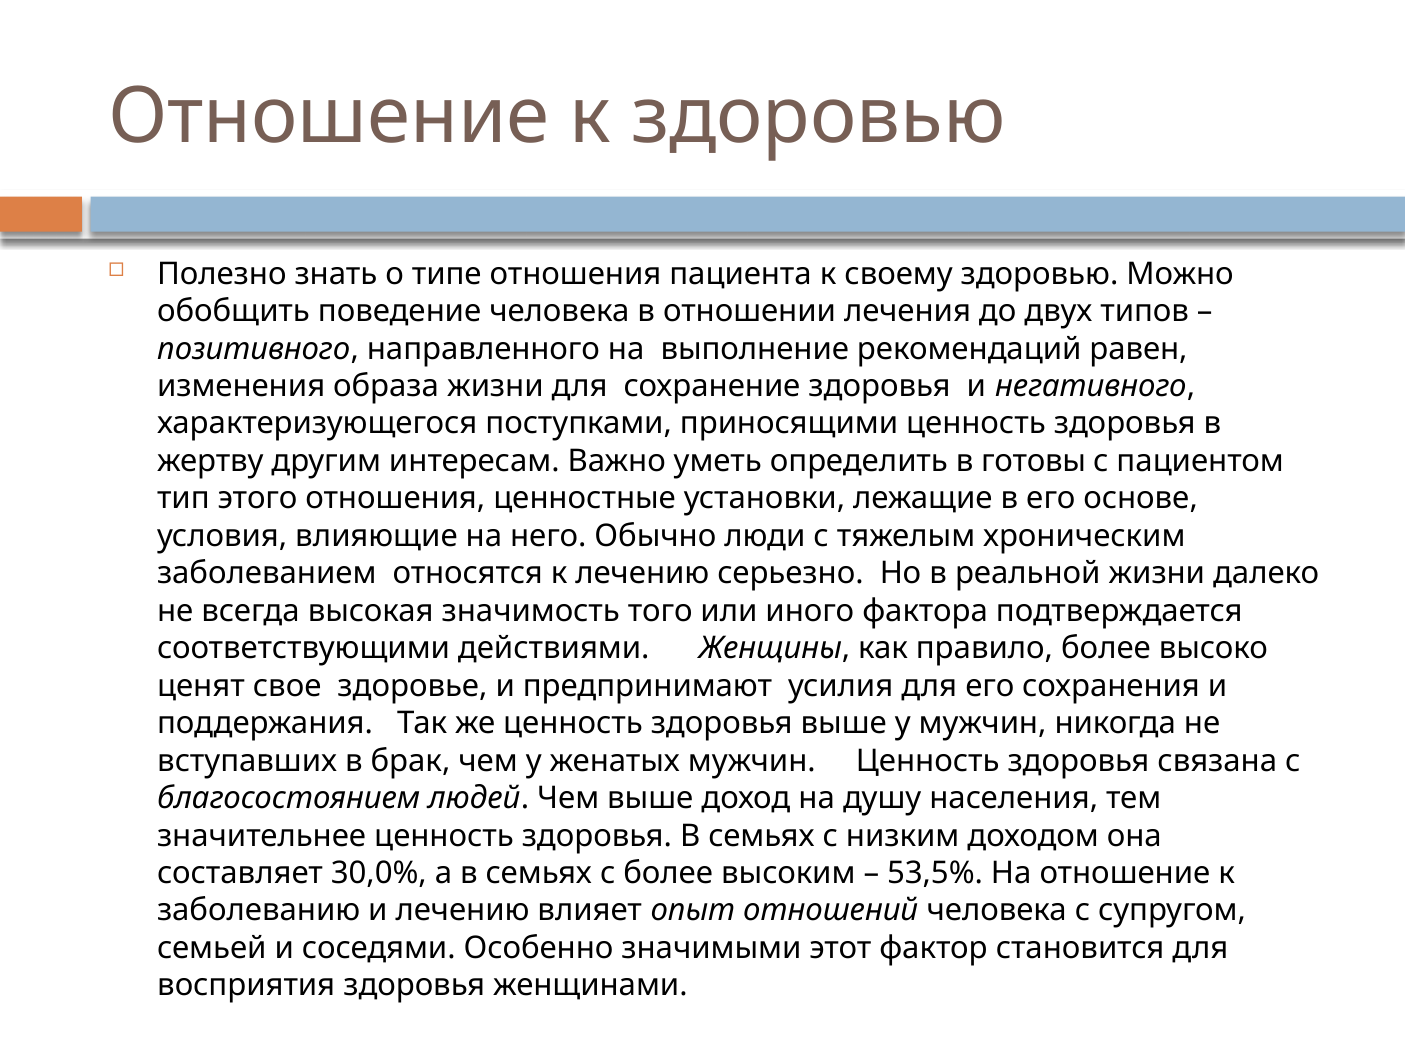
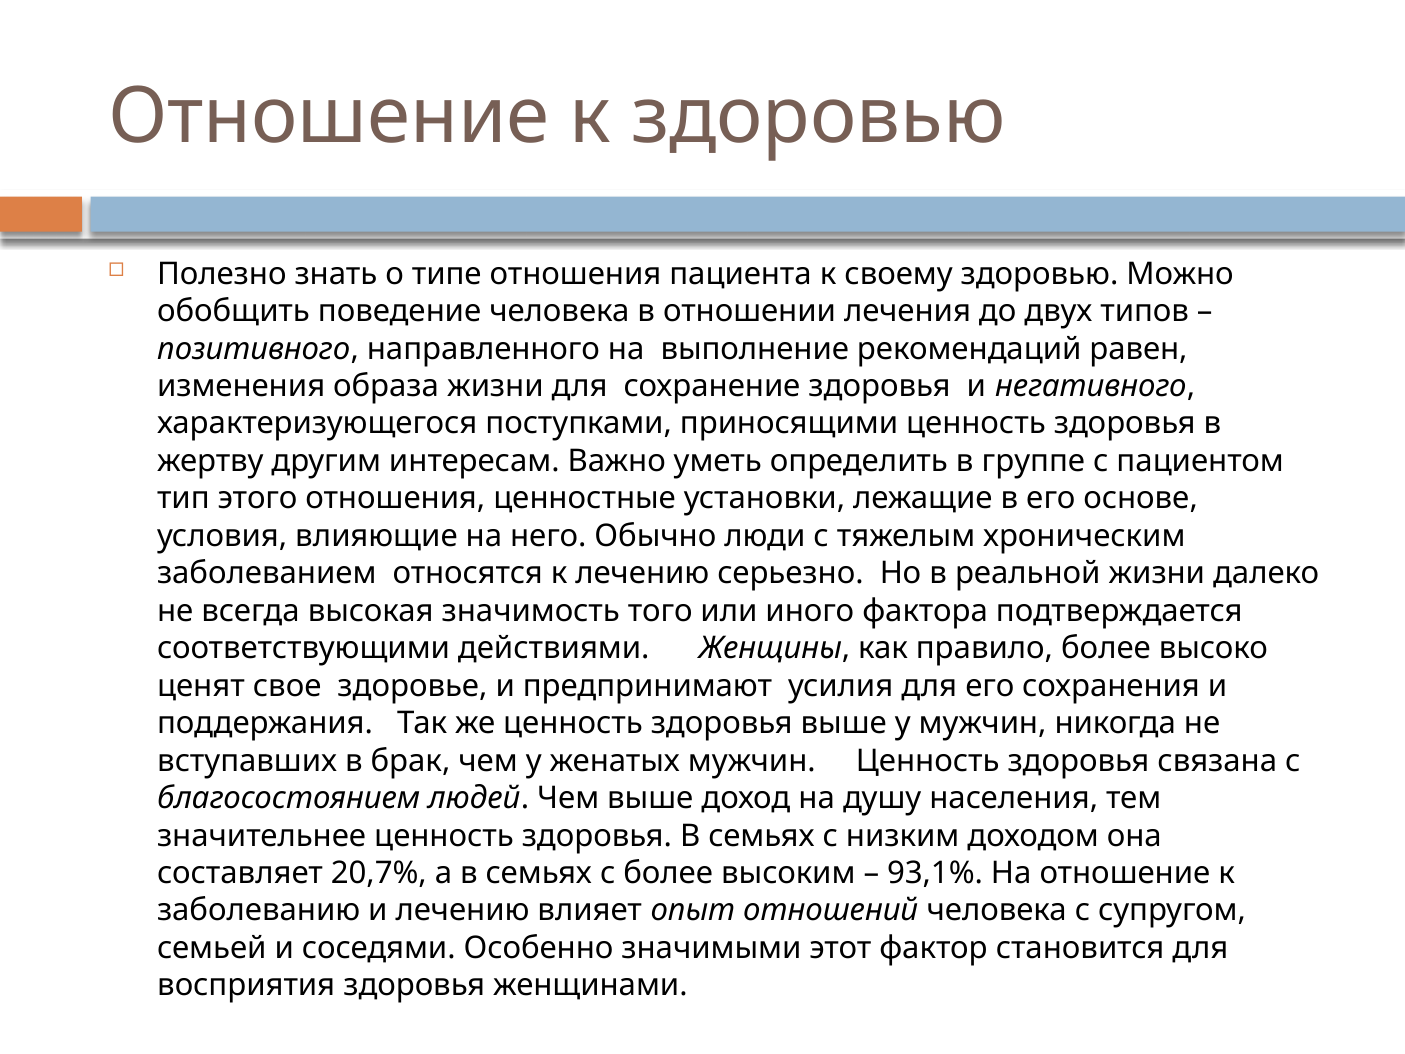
готовы: готовы -> группе (1033, 461)
30,0%: 30,0% -> 20,7% (379, 873)
53,5%: 53,5% -> 93,1% (935, 873)
